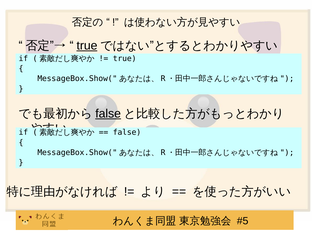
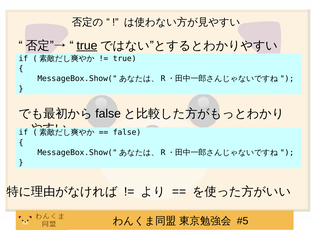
false underline: present -> none (108, 114)
